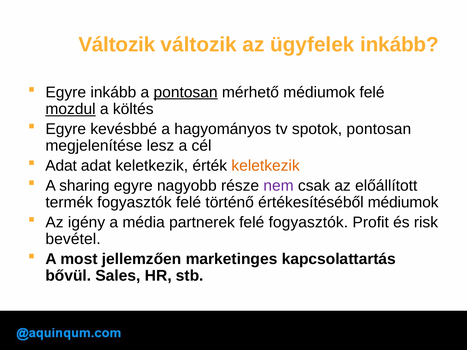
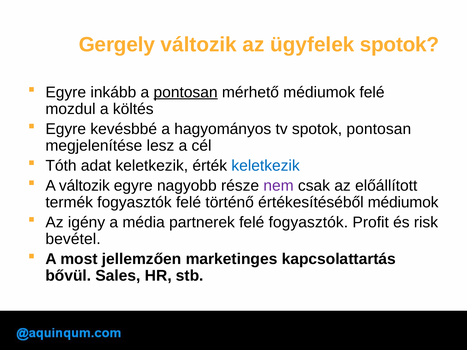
Változik: Változik -> Gergely (117, 45)
ügyfelek inkább: inkább -> spotok (399, 45)
mozdul underline: present -> none (71, 109)
Adat: Adat -> Tóth (61, 166)
keletkezik colour: orange -> blue (266, 166)
A sharing: sharing -> változik (84, 186)
